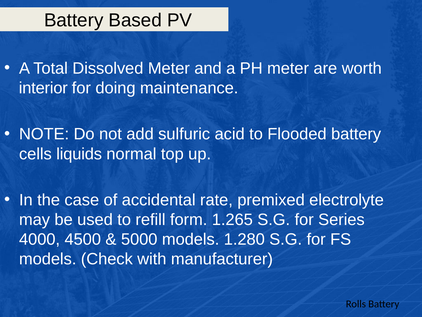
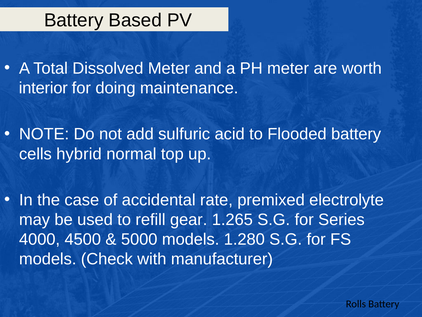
liquids: liquids -> hybrid (79, 154)
form: form -> gear (189, 219)
